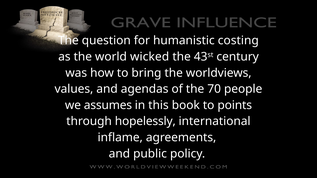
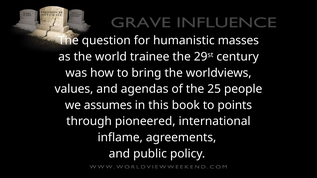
costing: costing -> masses (238, 41)
wicked: wicked -> trainee (150, 57)
43: 43 -> 29 (201, 57)
70: 70 -> 25 (214, 89)
hopelessly: hopelessly -> pioneered (145, 122)
